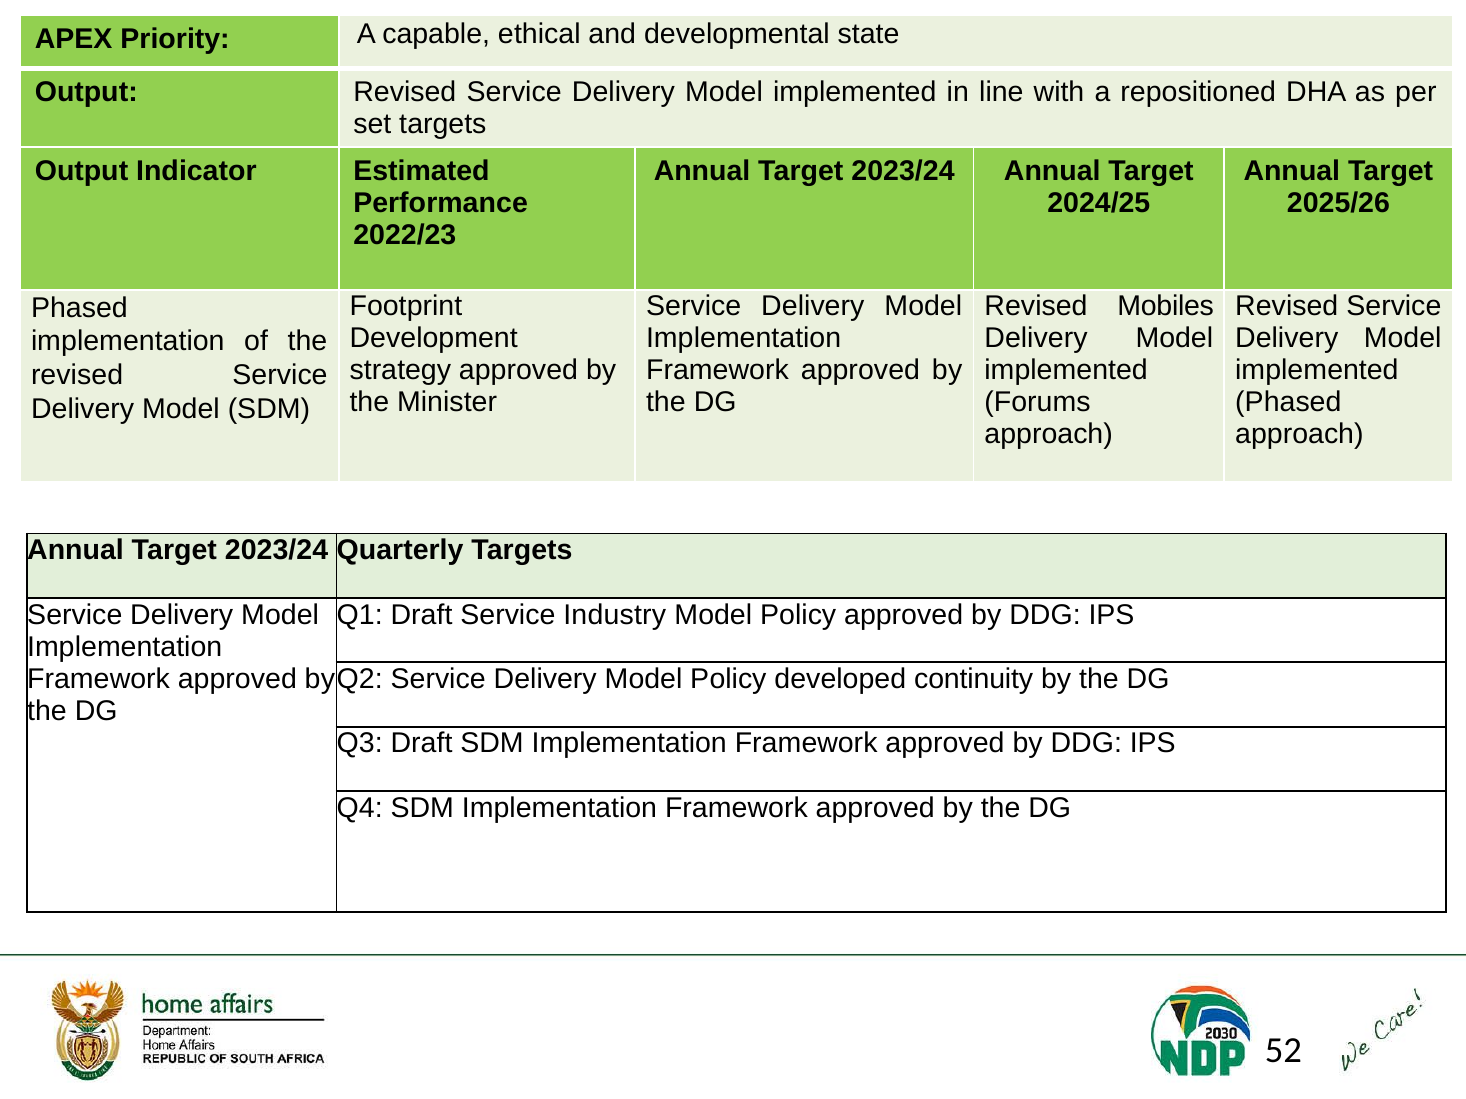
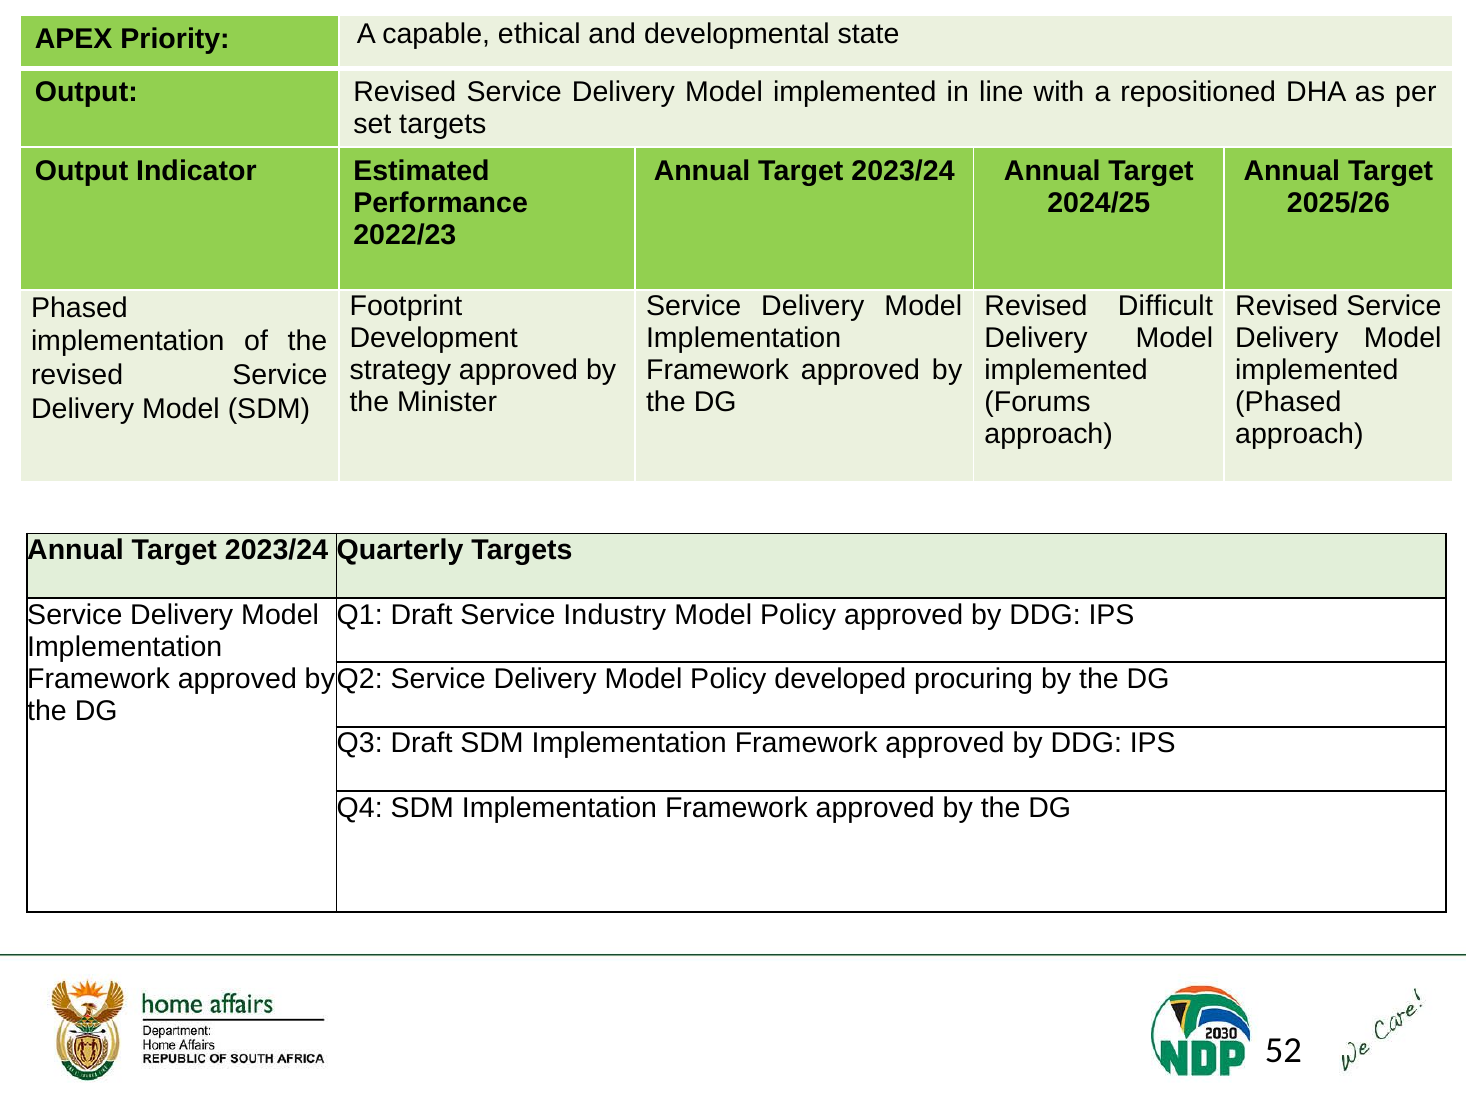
Mobiles: Mobiles -> Difficult (1165, 307)
continuity: continuity -> procuring (974, 679)
